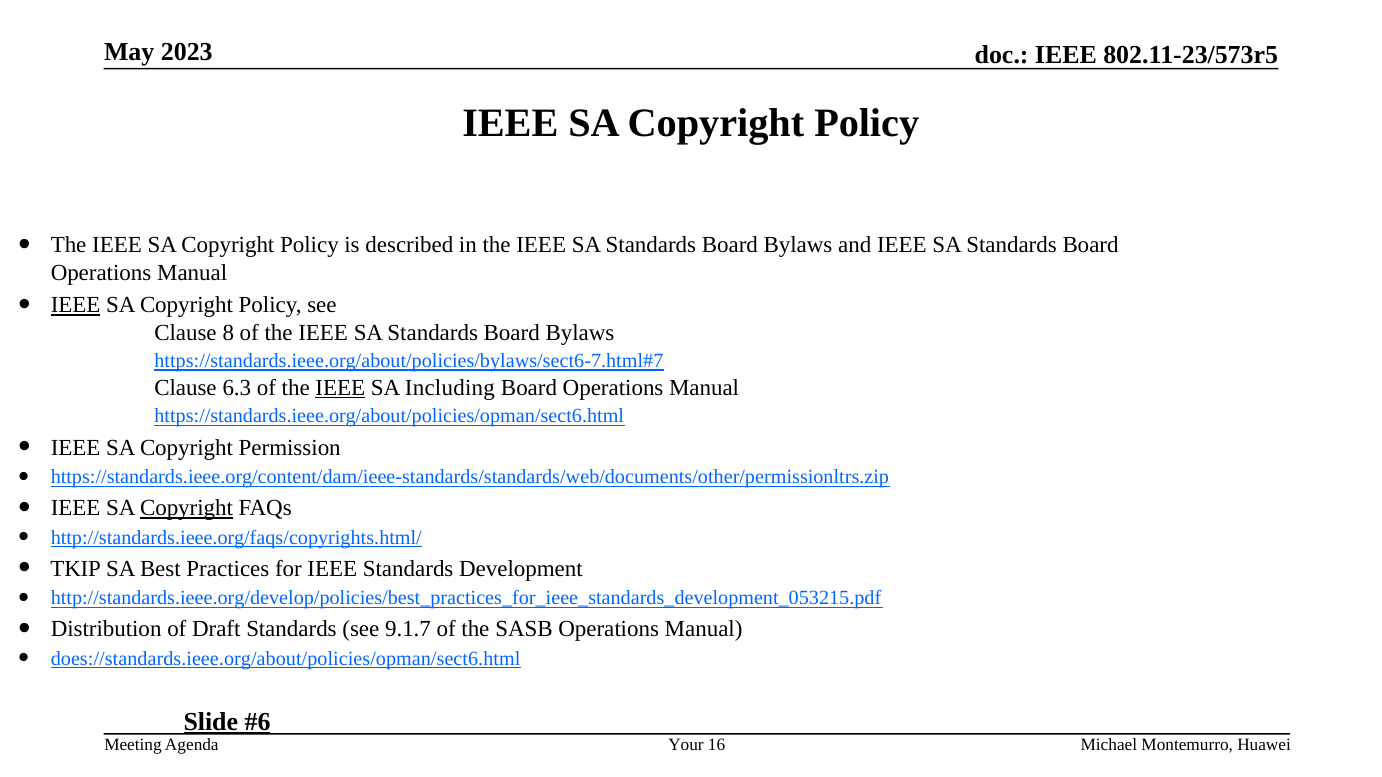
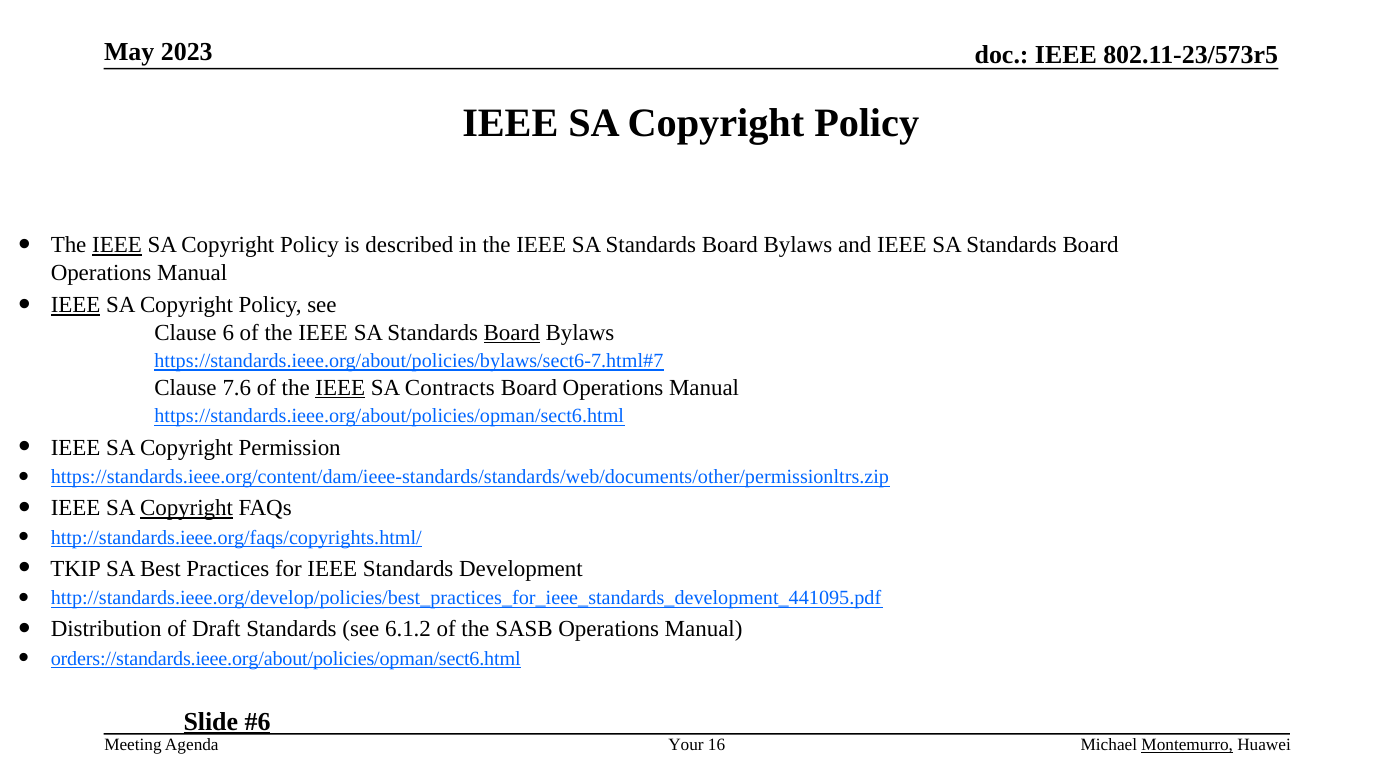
IEEE underline: none -> present (117, 245)
8: 8 -> 6 (228, 333)
Board underline: none -> present (512, 333)
6.3: 6.3 -> 7.6 (237, 388)
Including: Including -> Contracts (450, 388)
http://standards.ieee.org/develop/policies/best_practices_for_ieee_standards_development_053215.pdf: http://standards.ieee.org/develop/policies/best_practices_for_ieee_standards_development_053215.pdf -> http://standards.ieee.org/develop/policies/best_practices_for_ieee_standards_development_441095.pdf (466, 599)
9.1.7: 9.1.7 -> 6.1.2 (408, 629)
does://standards.ieee.org/about/policies/opman/sect6.html: does://standards.ieee.org/about/policies/opman/sect6.html -> orders://standards.ieee.org/about/policies/opman/sect6.html (286, 659)
Montemurro underline: none -> present (1187, 746)
